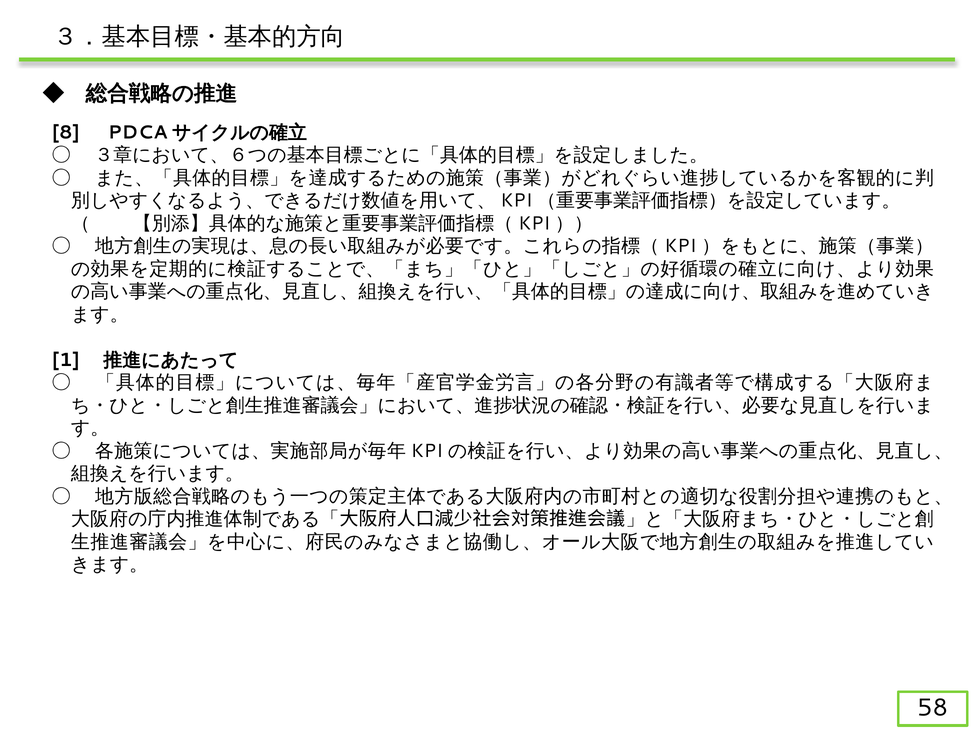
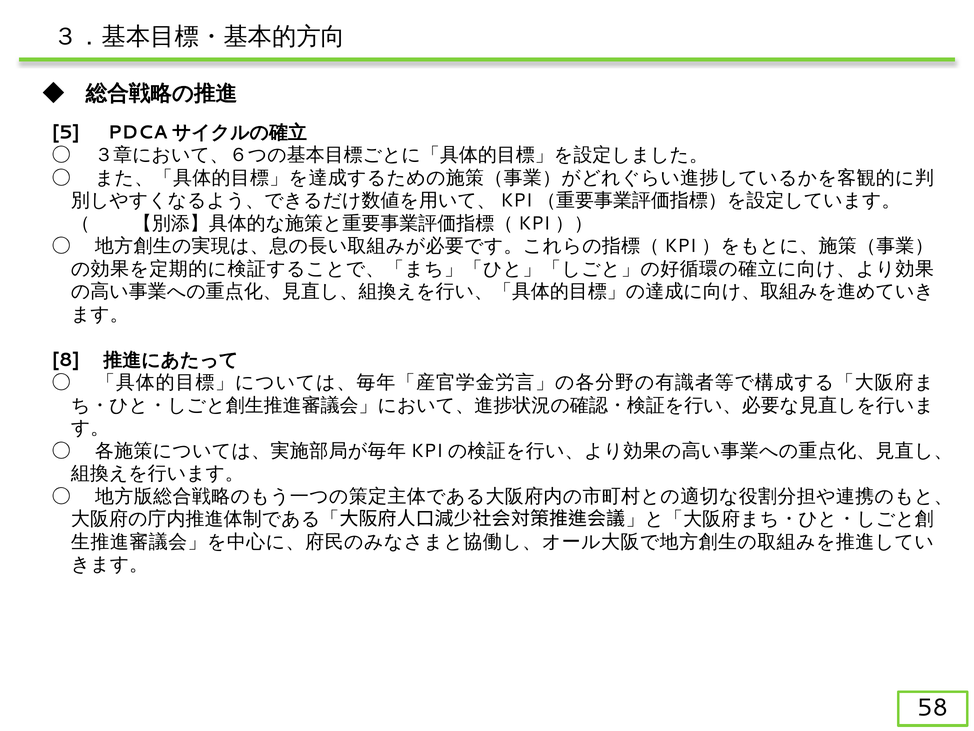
8: 8 -> 5 (66, 132)
1: 1 -> 8 (66, 360)
